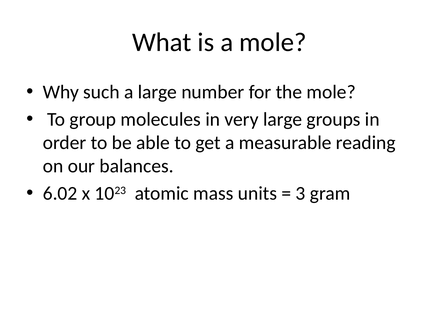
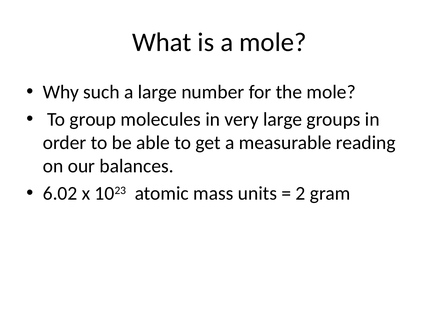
3: 3 -> 2 (301, 194)
